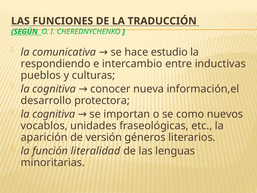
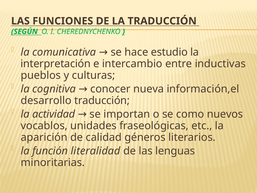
respondiendo: respondiendo -> interpretación (56, 64)
desarrollo protectora: protectora -> traducción (102, 100)
cognitiva: cognitiva -> actividad (54, 114)
versión: versión -> calidad (104, 137)
